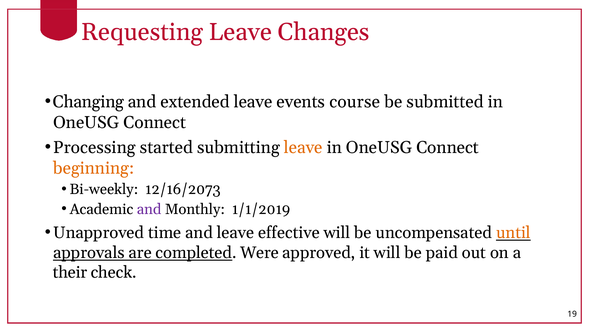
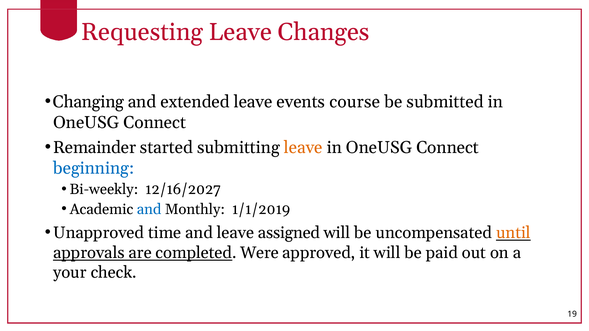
Processing: Processing -> Remainder (95, 148)
beginning colour: orange -> blue (94, 168)
12/16/2073: 12/16/2073 -> 12/16/2027 (183, 189)
and colour: purple -> blue (149, 209)
effective: effective -> assigned (289, 233)
their: their -> your (70, 273)
